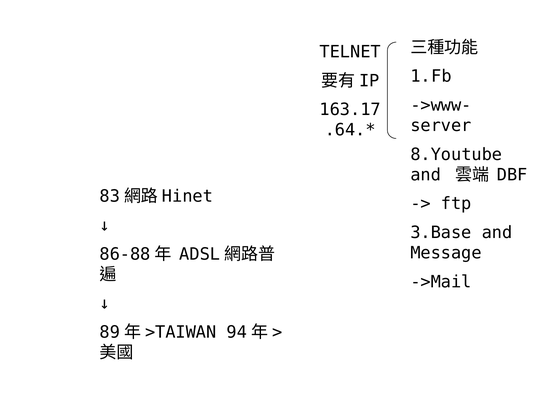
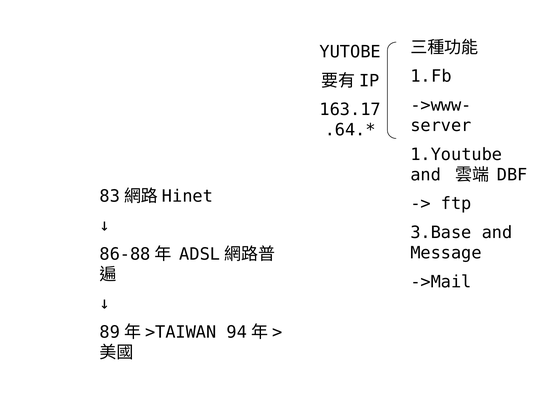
TELNET: TELNET -> YUTOBE (350, 52)
8.Youtube: 8.Youtube -> 1.Youtube (456, 154)
